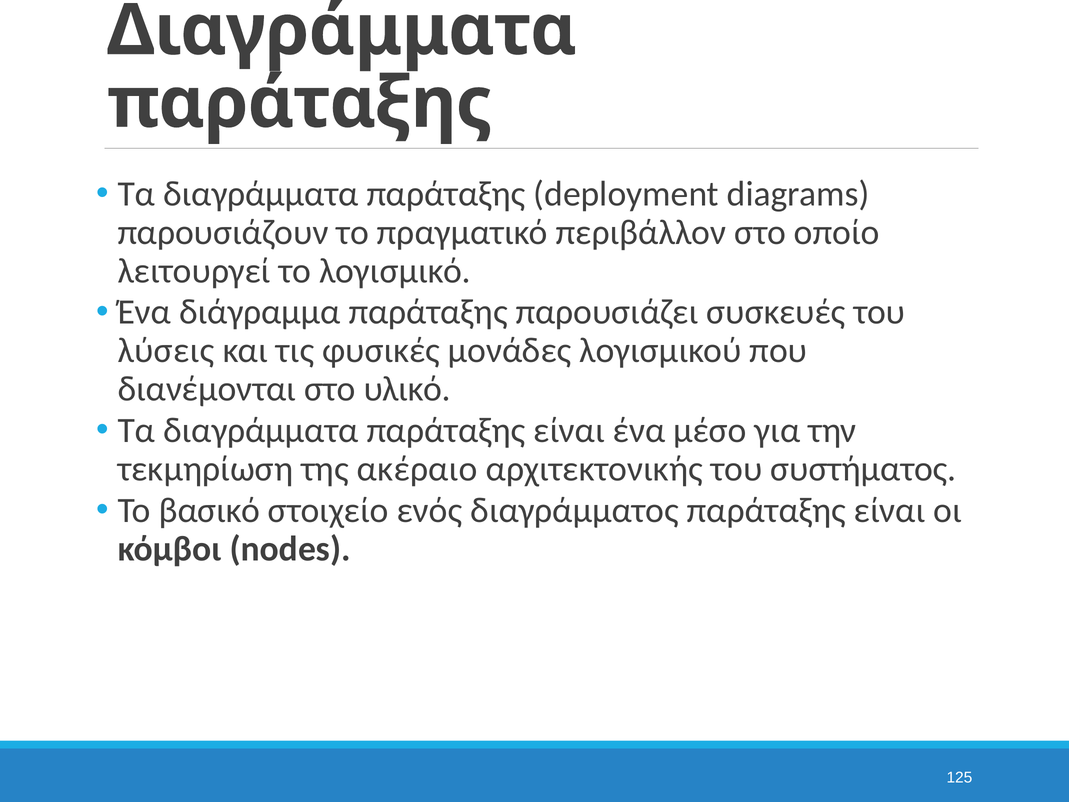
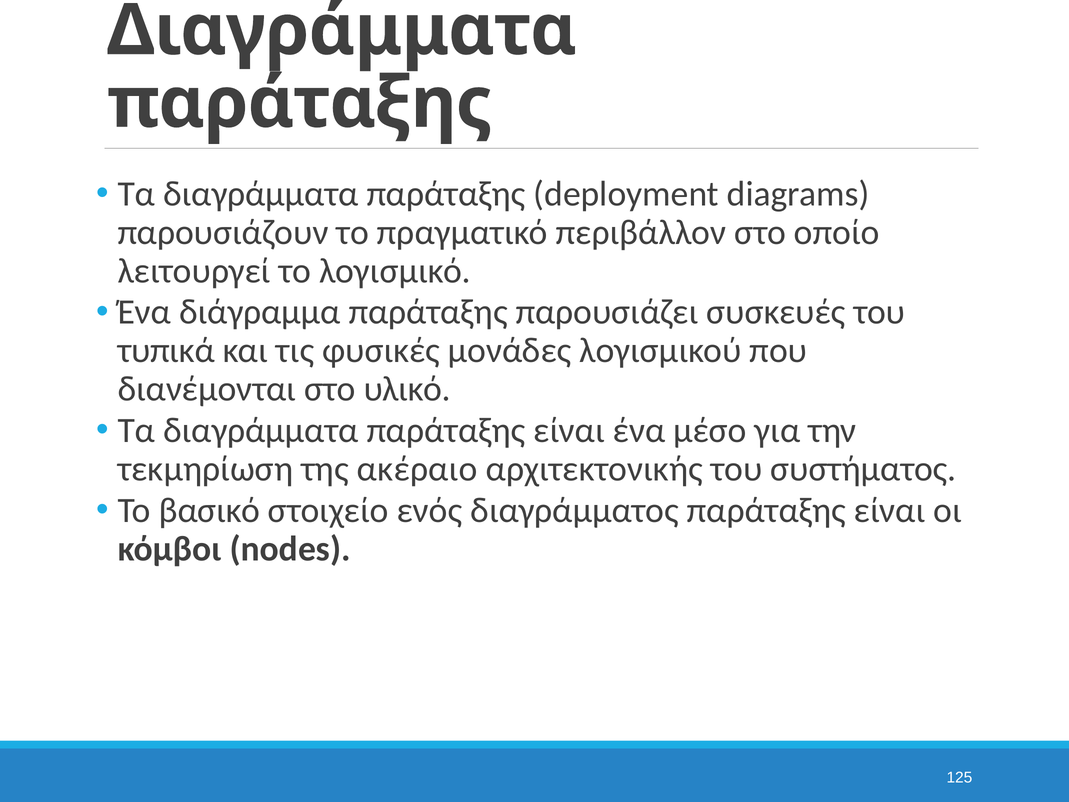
λύσεις: λύσεις -> τυπικά (166, 351)
